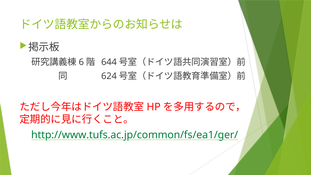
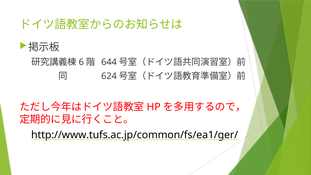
http://www.tufs.ac.jp/common/fs/ea1/ger/ colour: green -> black (135, 135)
